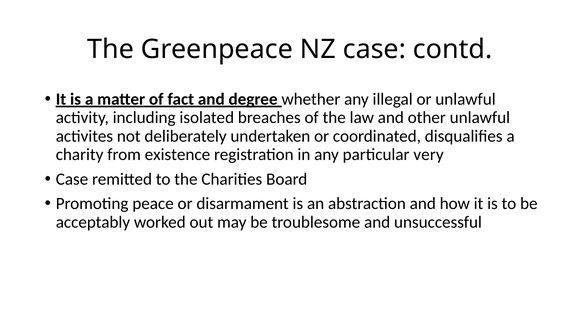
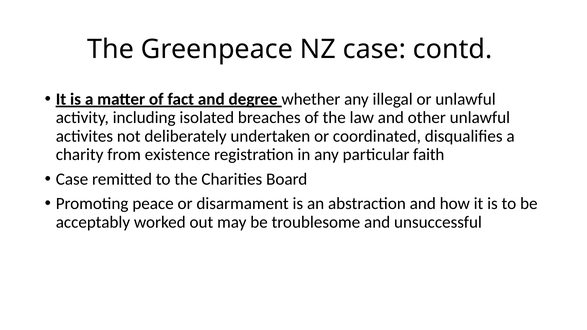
very: very -> faith (429, 155)
